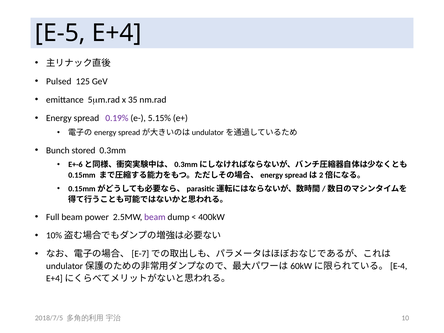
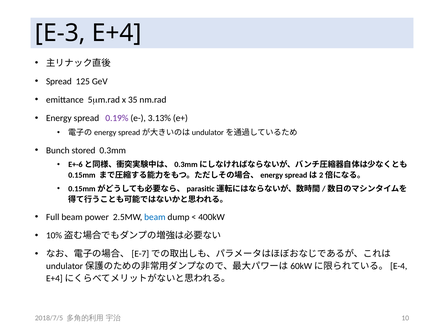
E-5: E-5 -> E-3 (60, 33)
Pulsed: Pulsed -> Spread (59, 82)
5.15%: 5.15% -> 3.13% (159, 118)
beam colour: purple -> blue (155, 217)
